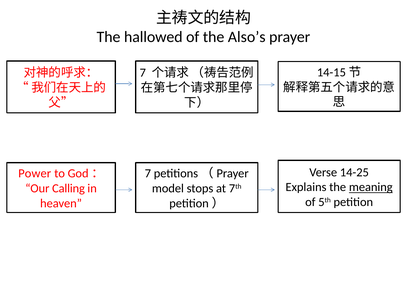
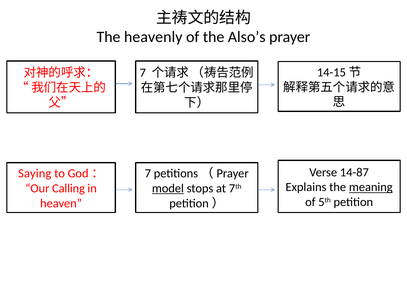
hallowed: hallowed -> heavenly (153, 37)
14-25: 14-25 -> 14-87 (354, 172)
Power: Power -> Saying (35, 174)
model underline: none -> present (168, 189)
